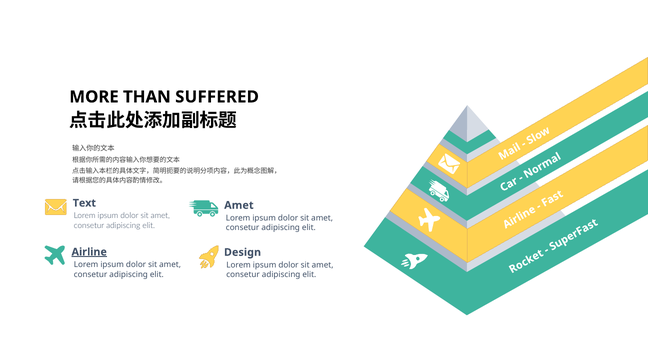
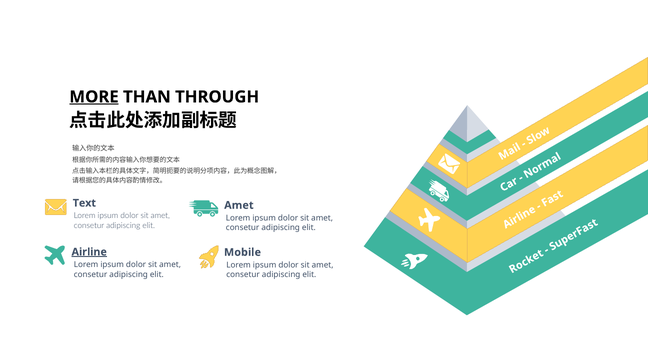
MORE underline: none -> present (94, 97)
SUFFERED: SUFFERED -> THROUGH (217, 97)
Design: Design -> Mobile (243, 253)
